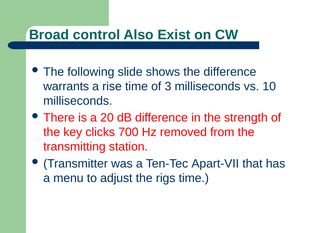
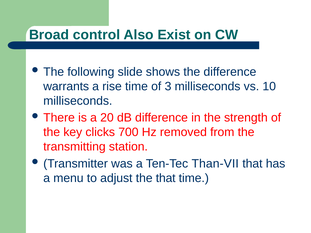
Apart-VII: Apart-VII -> Than-VII (215, 164)
the rigs: rigs -> that (166, 178)
